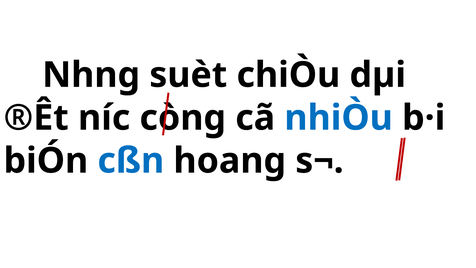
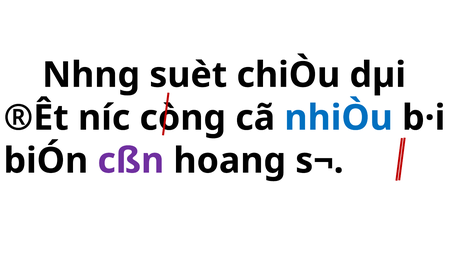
cßn colour: blue -> purple (131, 161)
